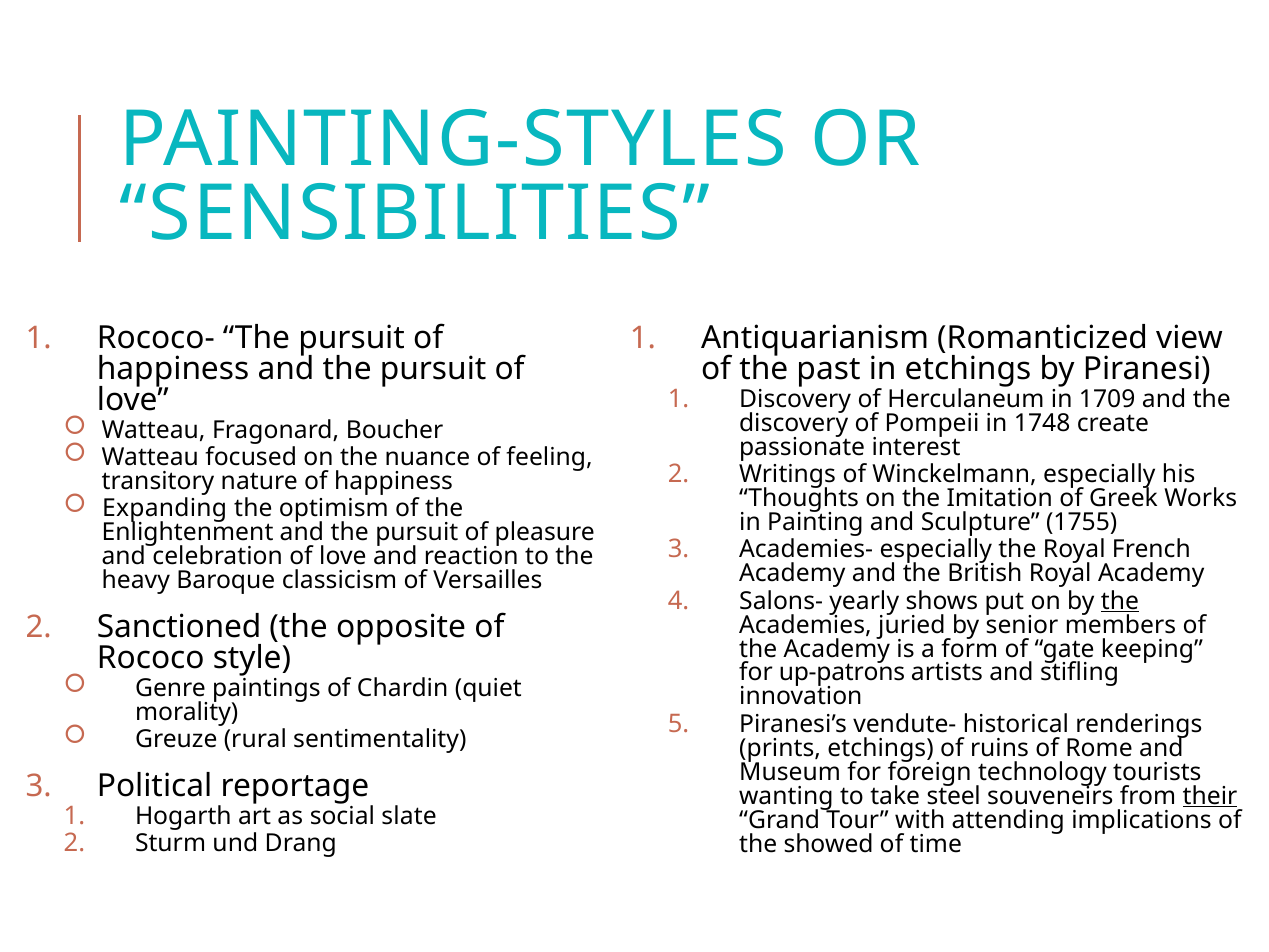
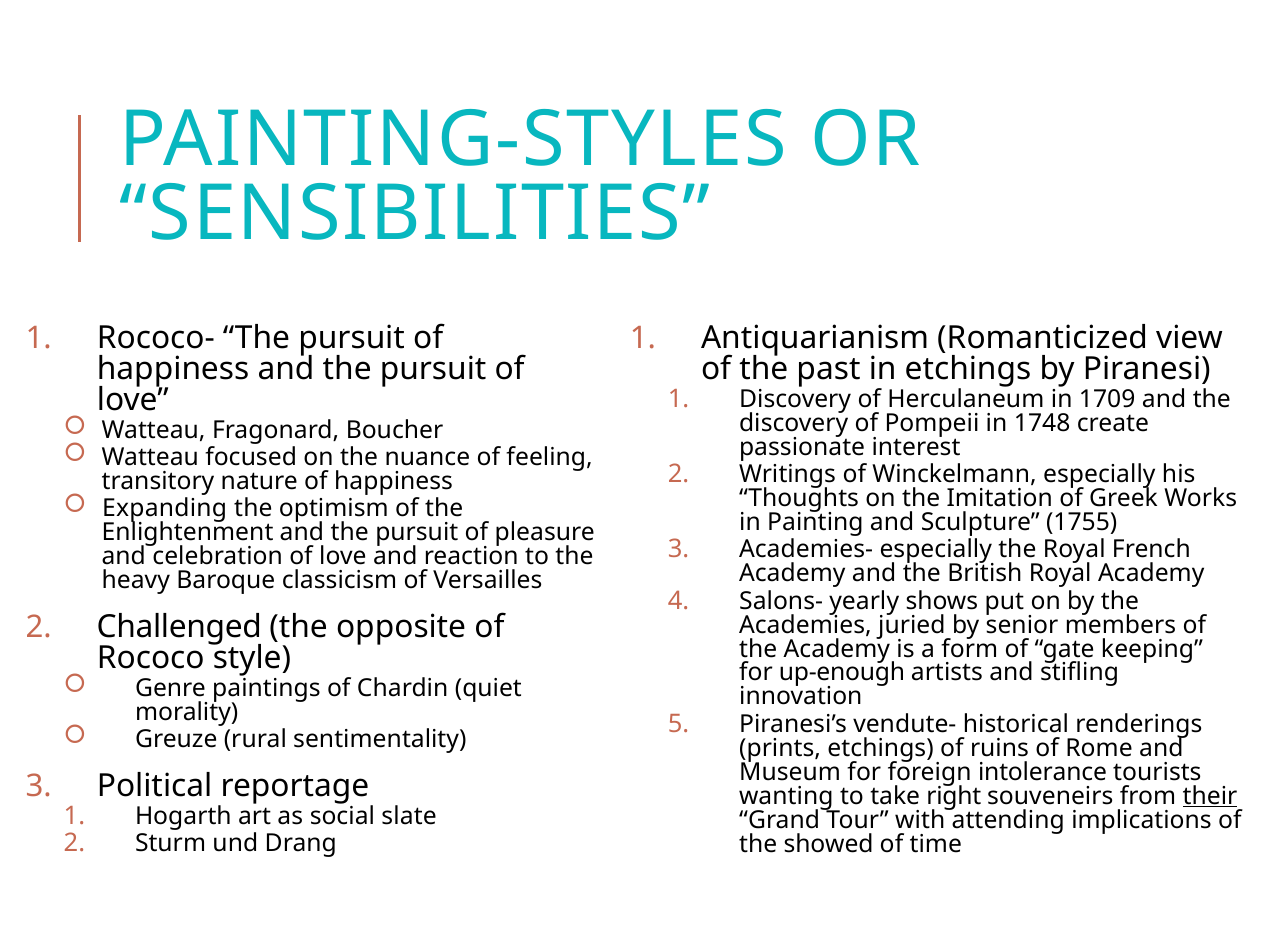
the underline: present -> none (1120, 601)
Sanctioned: Sanctioned -> Challenged (179, 627)
up-patrons: up-patrons -> up-enough (842, 673)
technology: technology -> intolerance (1042, 772)
steel: steel -> right (954, 796)
